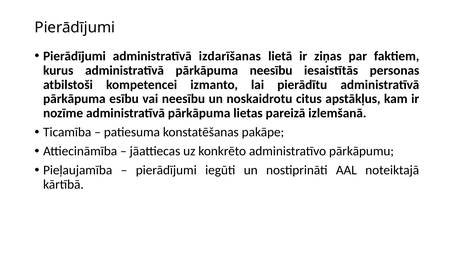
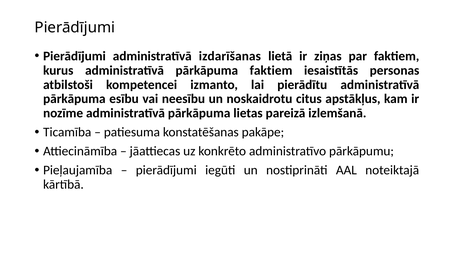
pārkāpuma neesību: neesību -> faktiem (271, 70)
